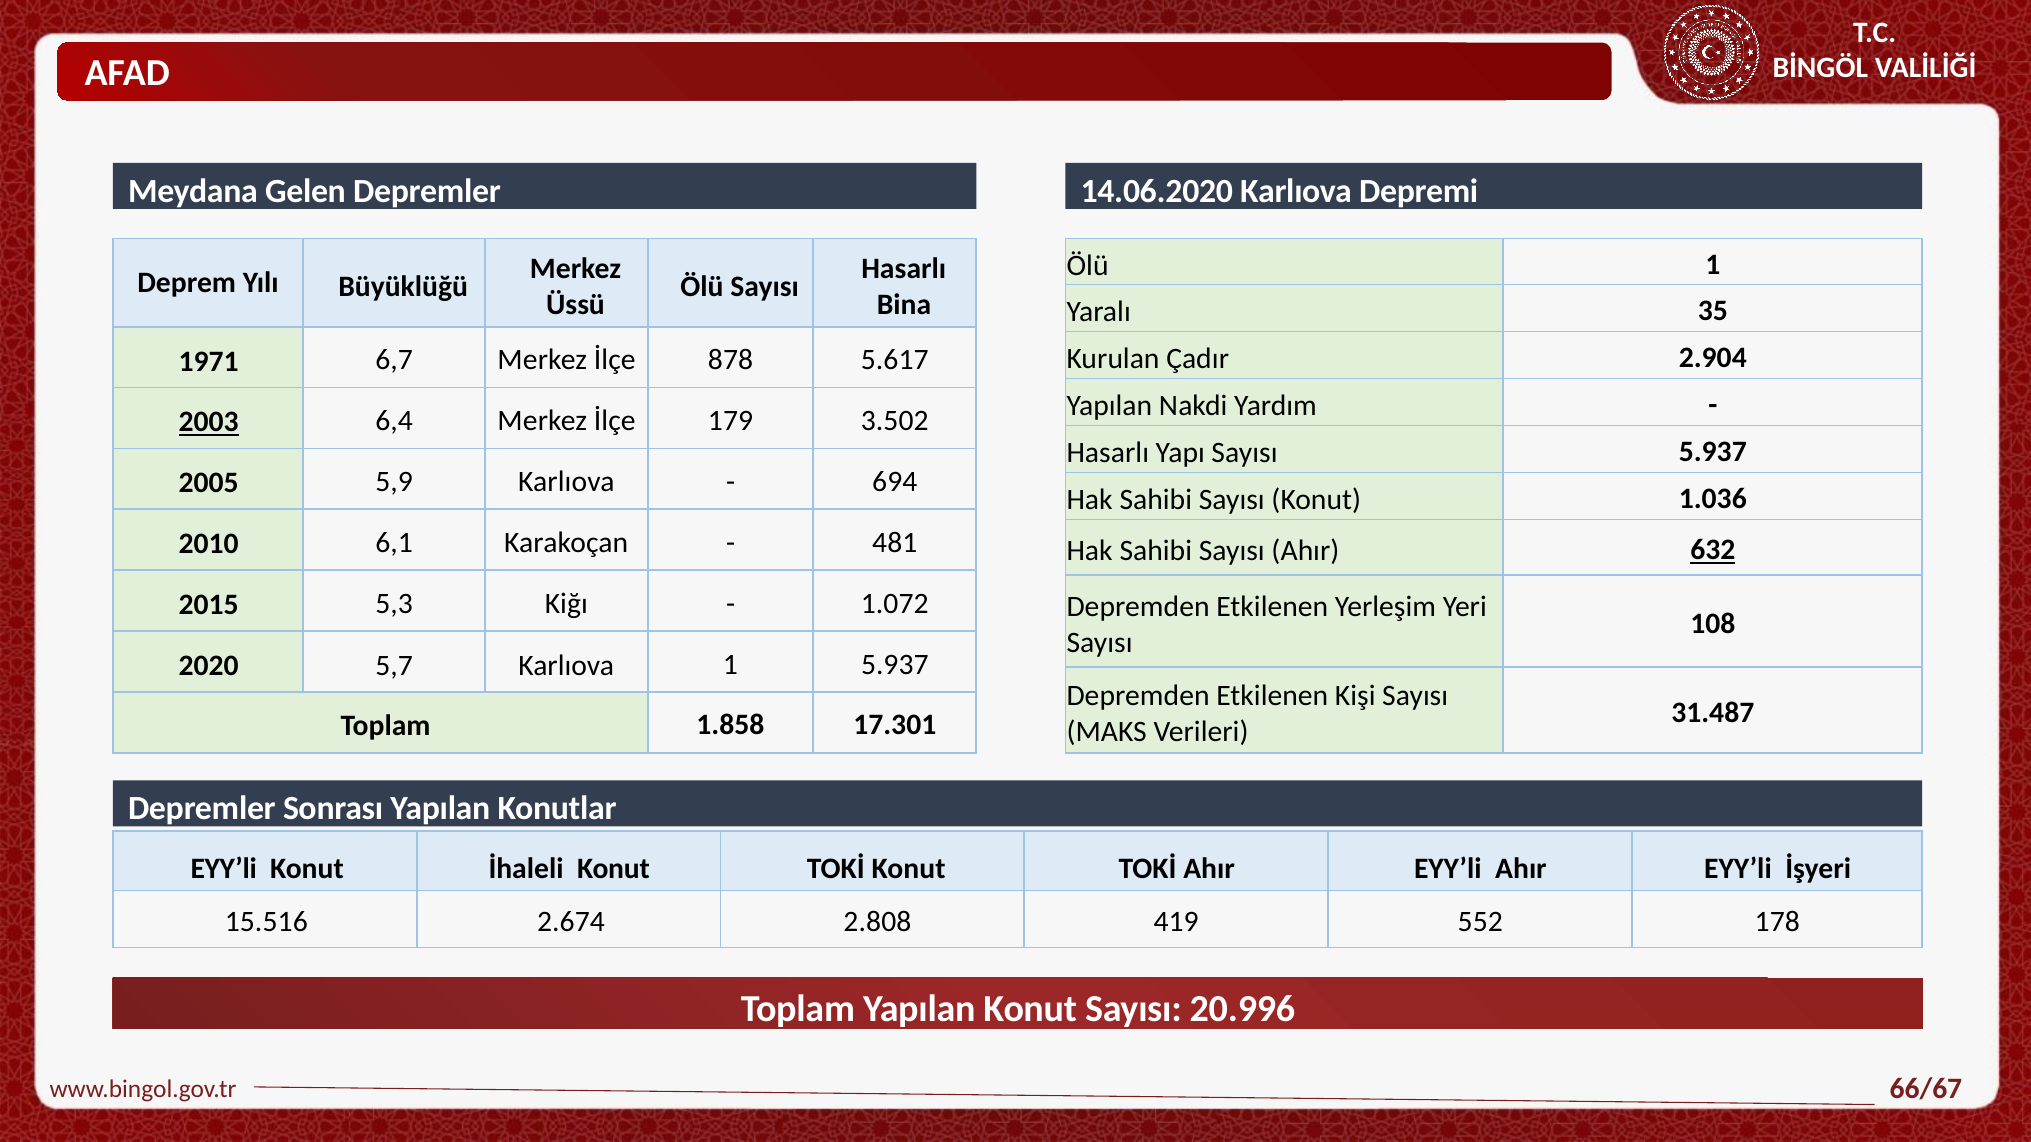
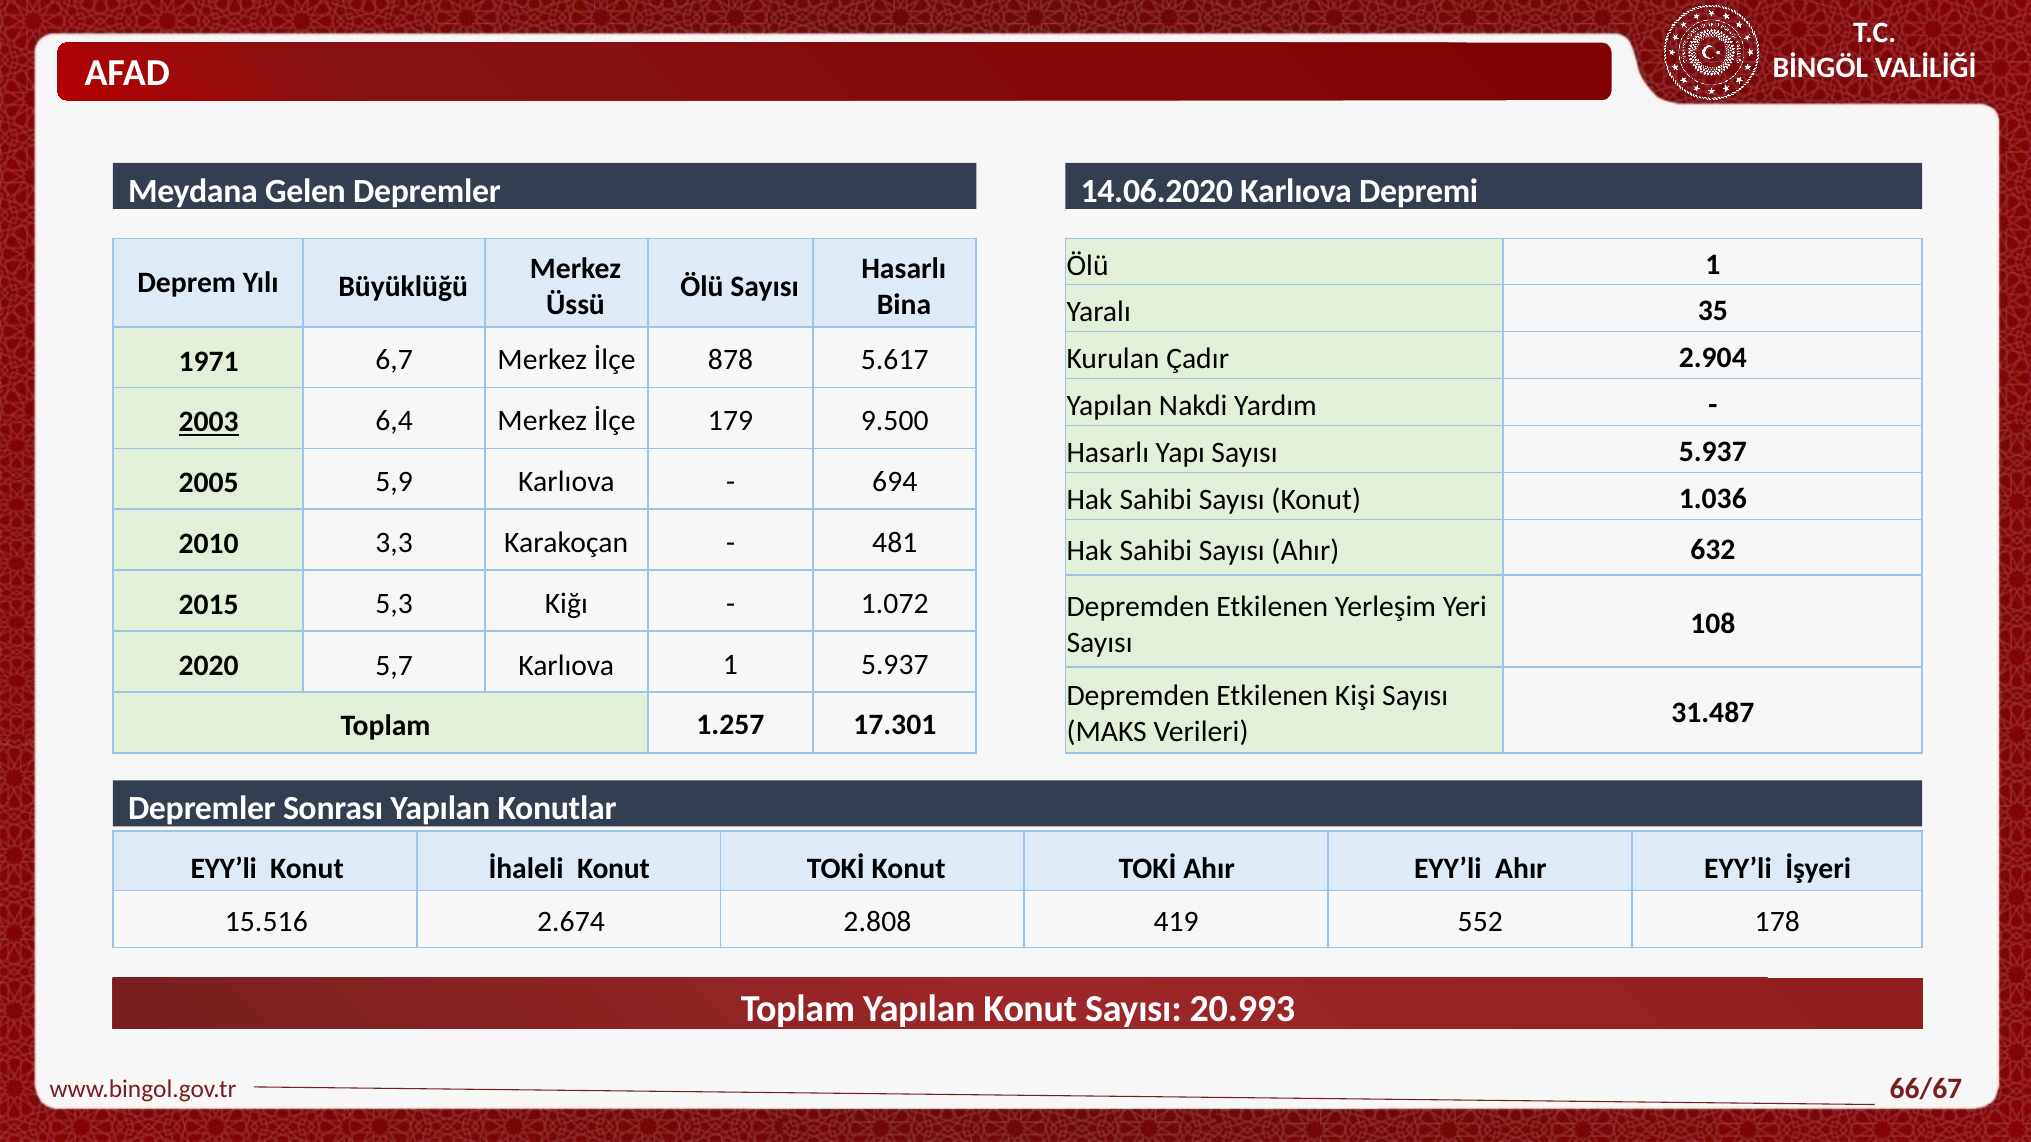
3.502: 3.502 -> 9.500 (895, 421)
6,1: 6,1 -> 3,3 (394, 543)
632 underline: present -> none (1713, 550)
1.858: 1.858 -> 1.257 (730, 725)
20.996: 20.996 -> 20.993 (1242, 1009)
